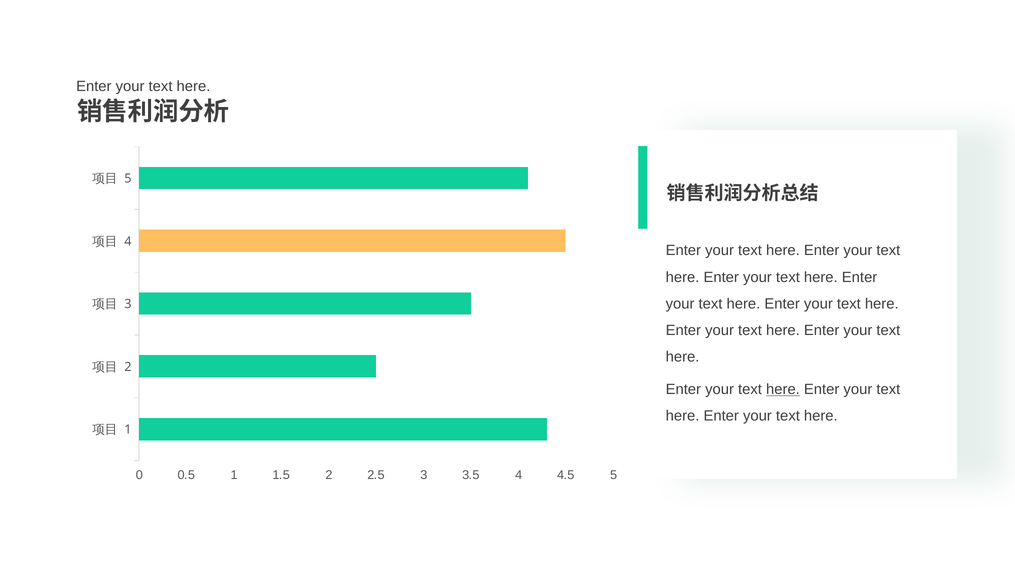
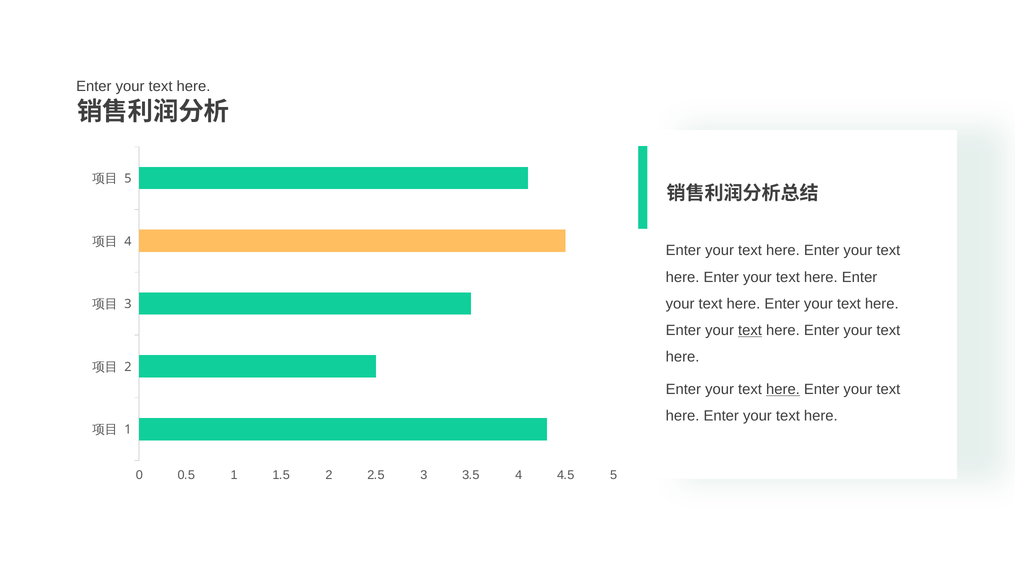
text underline: none -> present (750, 330)
